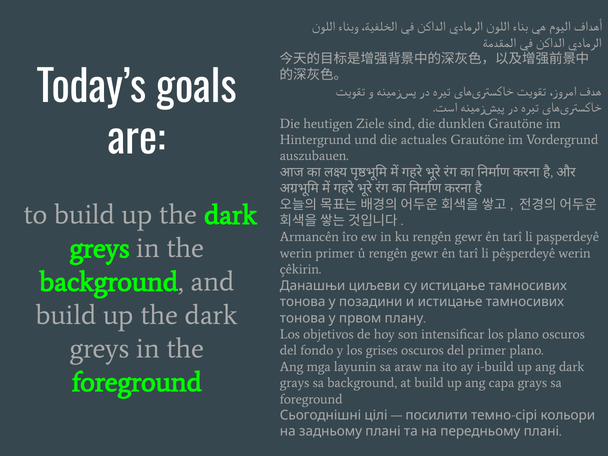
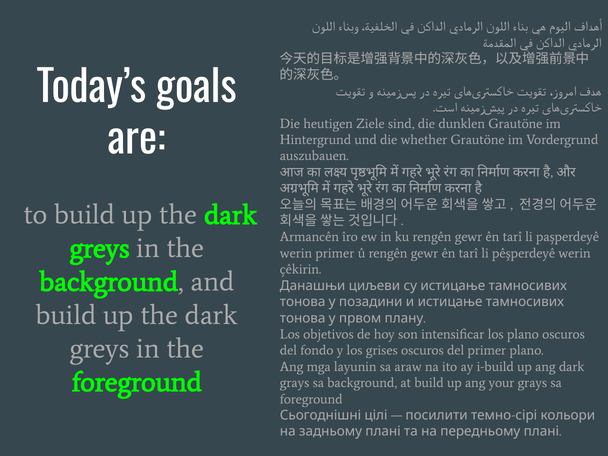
actuales: actuales -> whether (424, 140)
capa: capa -> your (502, 383)
